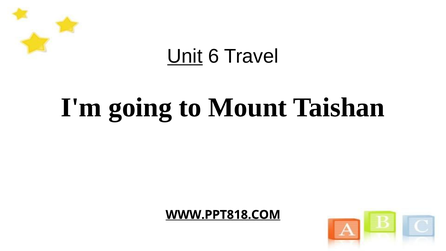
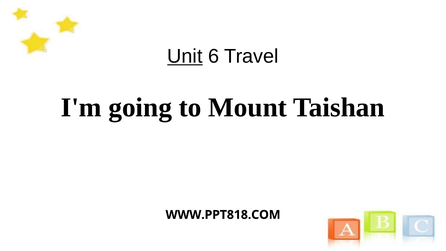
WWW.PPT818.COM underline: present -> none (223, 215)
